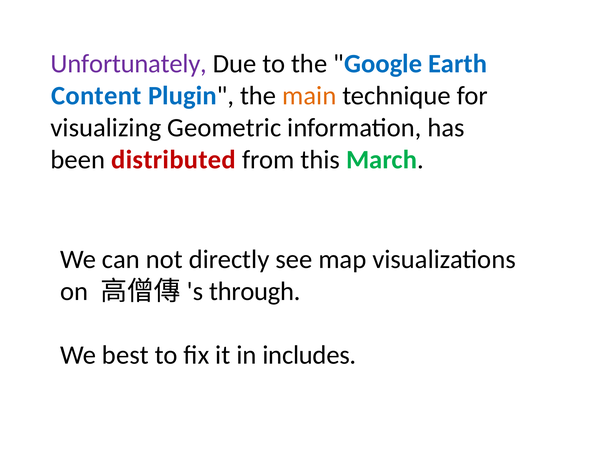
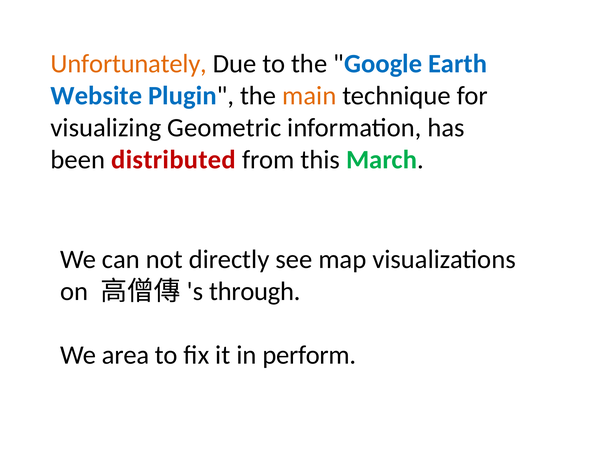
Unfortunately colour: purple -> orange (129, 64)
Content: Content -> Website (96, 96)
best: best -> area (126, 355)
includes: includes -> perform (309, 355)
